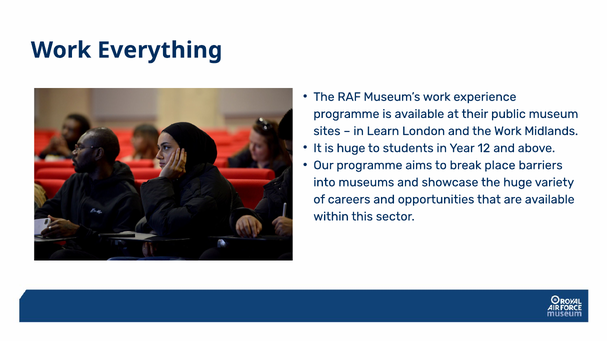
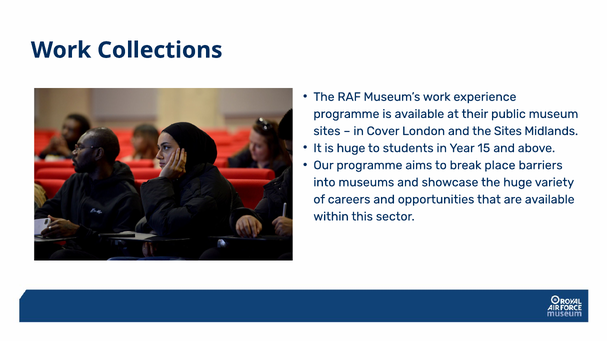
Everything: Everything -> Collections (160, 50)
Learn: Learn -> Cover (383, 131)
the Work: Work -> Sites (508, 131)
12: 12 -> 15 (484, 148)
